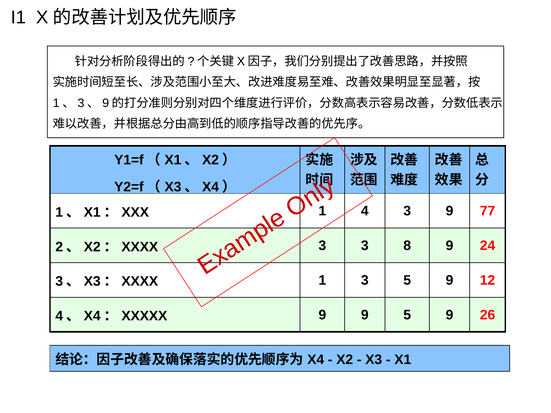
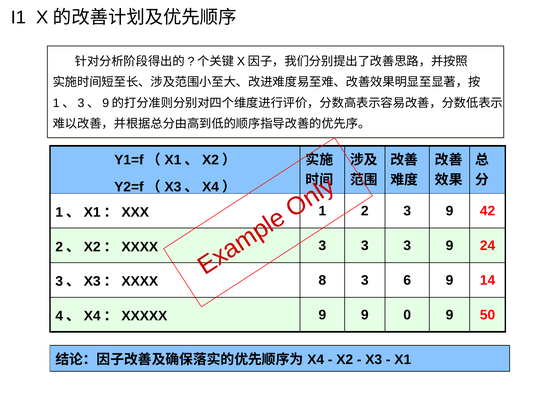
4: 4 -> 2 (365, 211)
77: 77 -> 42 (488, 211)
3 3 8: 8 -> 3 (407, 246)
1: 1 -> 8 (322, 280)
3 5: 5 -> 6 (407, 280)
12: 12 -> 14 (488, 280)
9 5: 5 -> 0 (407, 315)
26: 26 -> 50 (488, 315)
